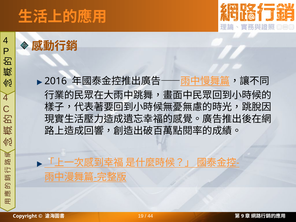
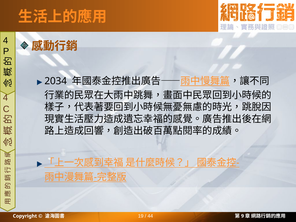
2016: 2016 -> 2034 (56, 81)
